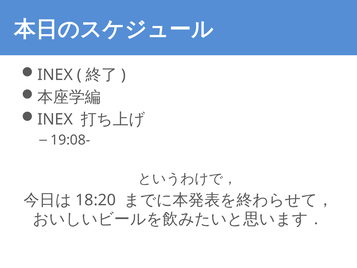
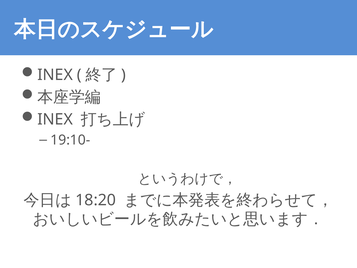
19:08-: 19:08- -> 19:10- (70, 140)
